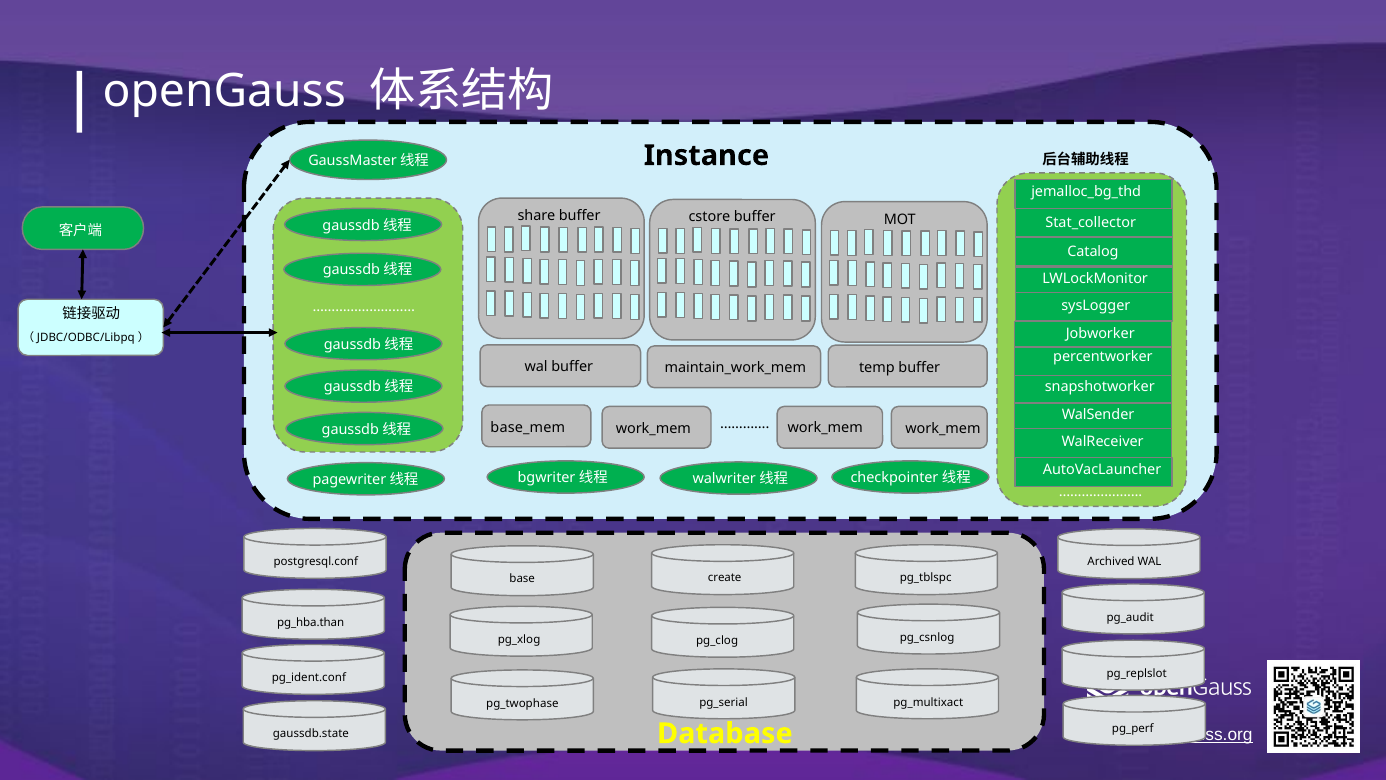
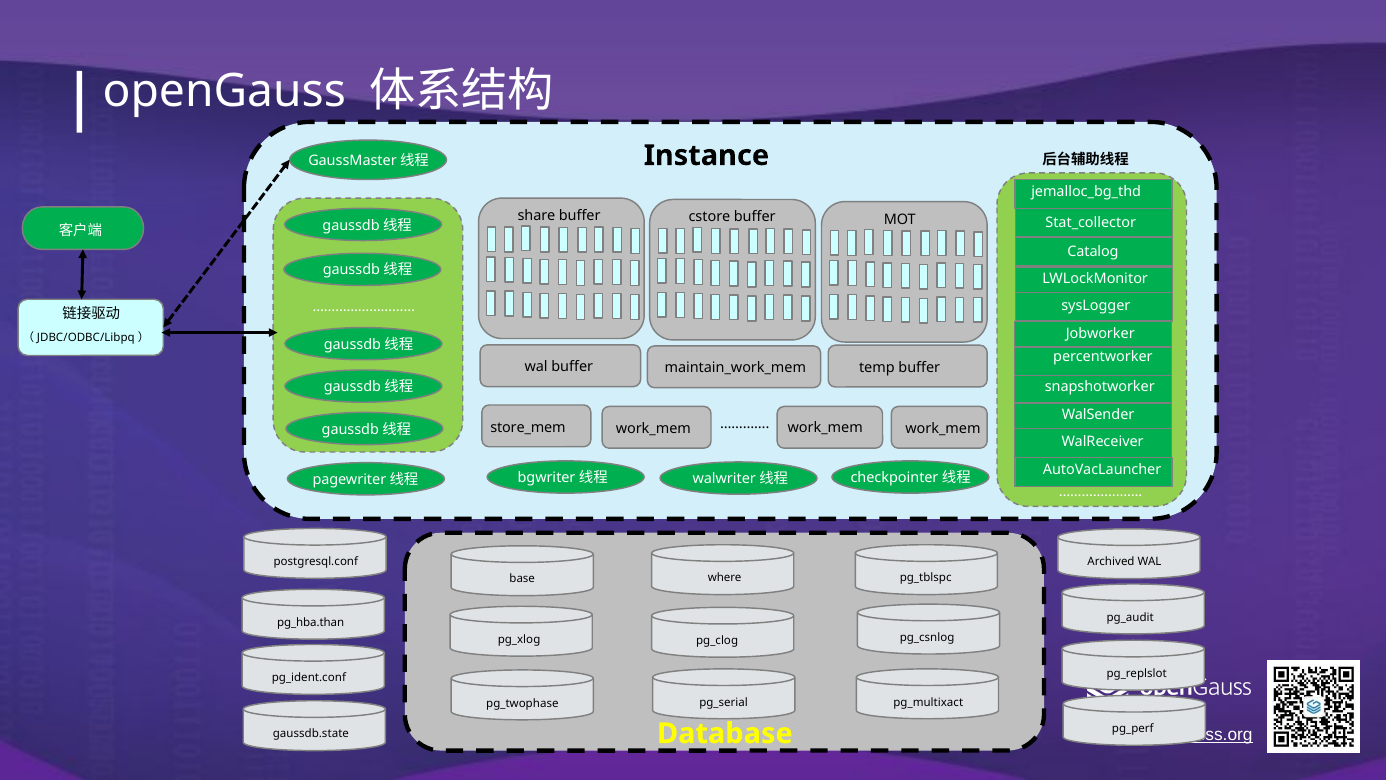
base_mem: base_mem -> store_mem (528, 427)
create: create -> where (725, 578)
